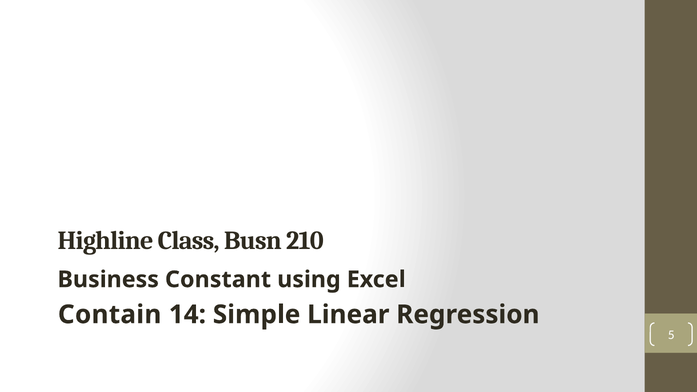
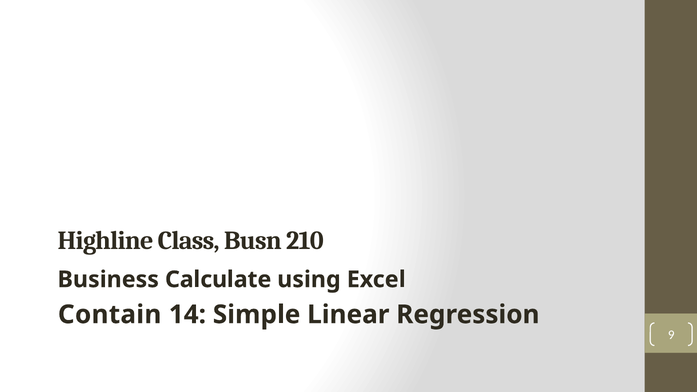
Constant: Constant -> Calculate (218, 280)
5: 5 -> 9 (671, 335)
